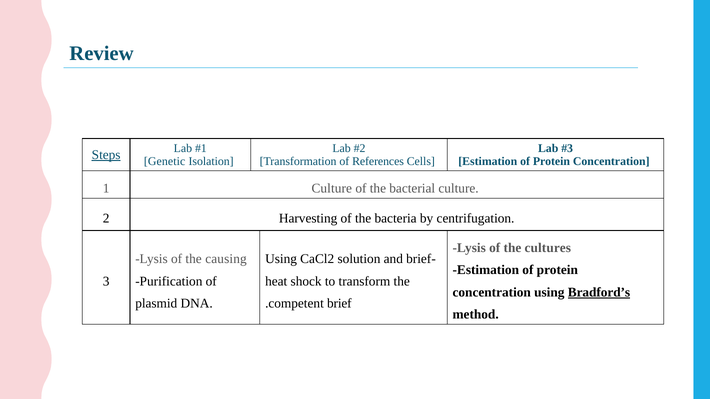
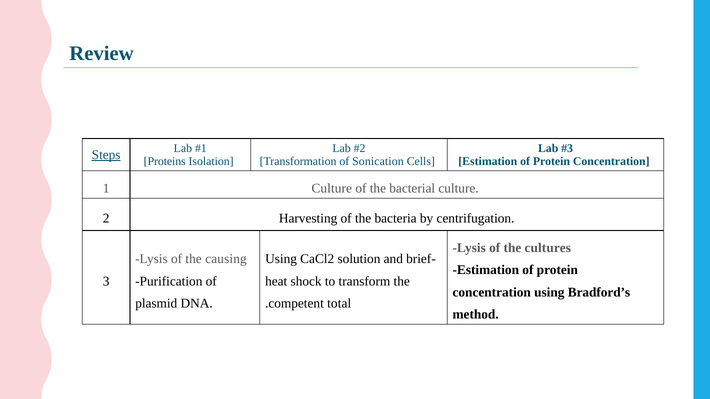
Genetic: Genetic -> Proteins (165, 161)
References: References -> Sonication (378, 161)
Bradford’s underline: present -> none (599, 292)
competent brief: brief -> total (339, 303)
